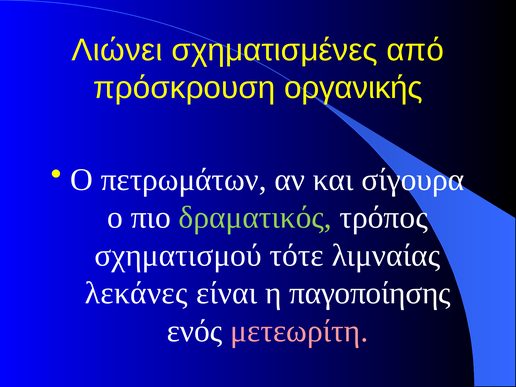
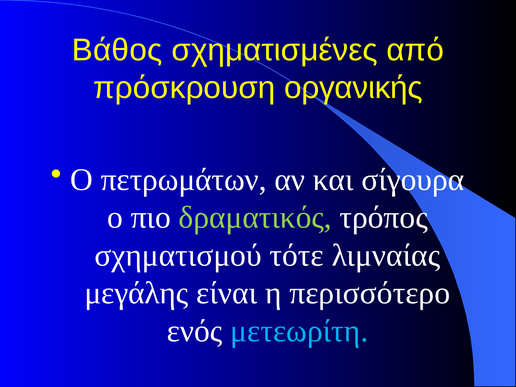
Λιώνει: Λιώνει -> Βάθος (117, 50)
λεκάνες: λεκάνες -> μεγάλης (136, 293)
παγοποίησης: παγοποίησης -> περισσότερο (370, 293)
μετεωρίτη colour: pink -> light blue (299, 331)
